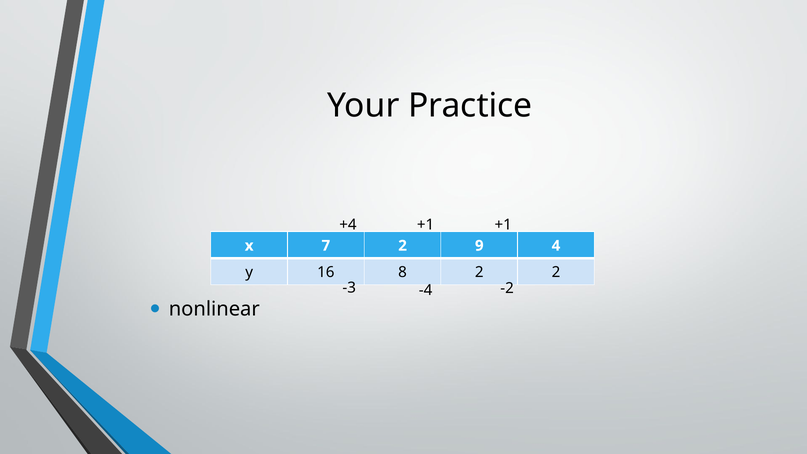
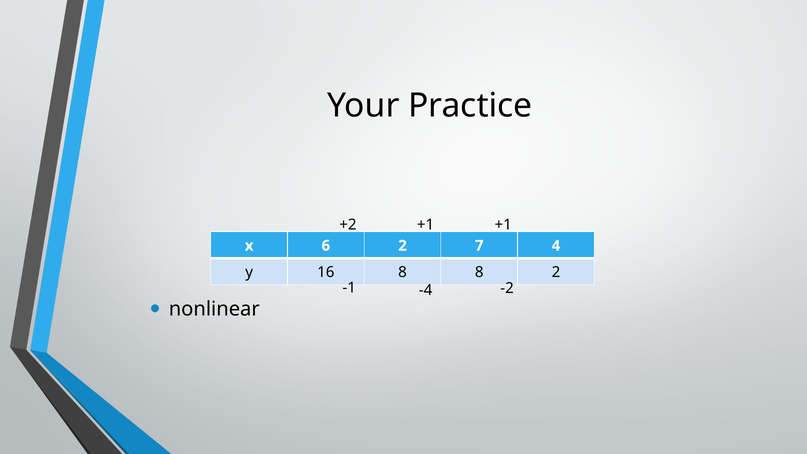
+4: +4 -> +2 (348, 225)
7: 7 -> 6 (326, 246)
9: 9 -> 7 (479, 246)
8 2: 2 -> 8 (479, 272)
-3: -3 -> -1 (349, 288)
